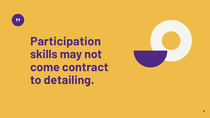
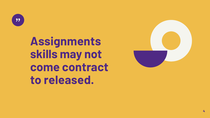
Participation: Participation -> Assignments (66, 42)
detailing: detailing -> released (69, 80)
